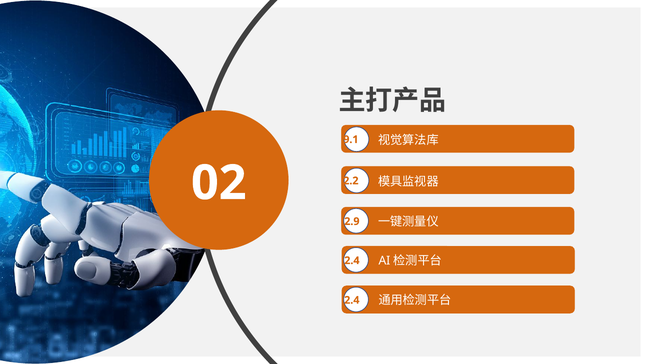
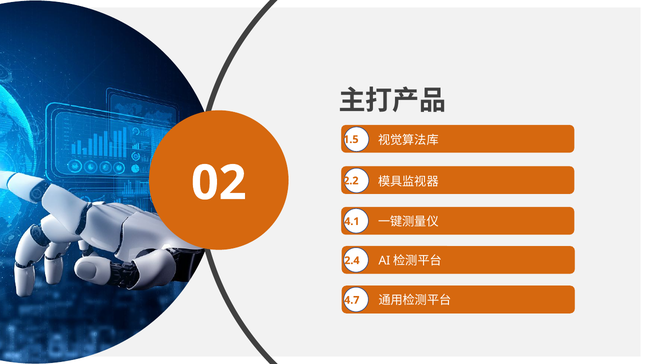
9.1: 9.1 -> 1.5 (351, 139)
2.9: 2.9 -> 4.1 (352, 221)
2.4: 2.4 -> 4.7 (352, 300)
